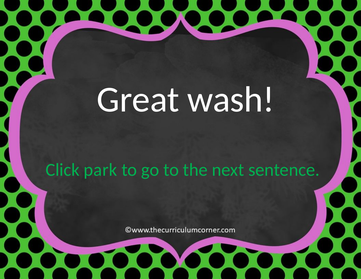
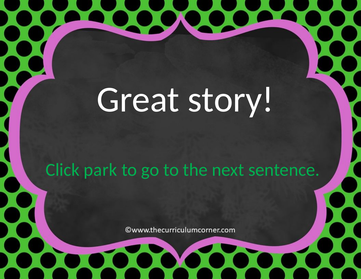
wash: wash -> story (231, 100)
